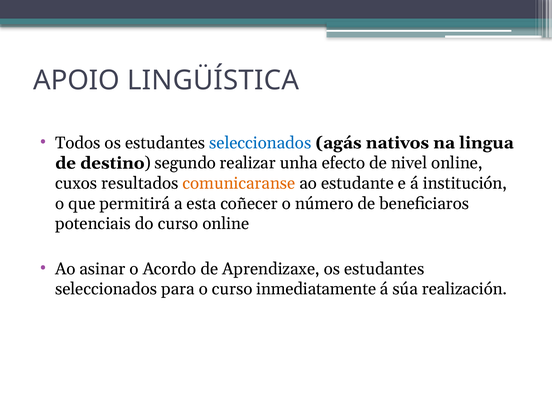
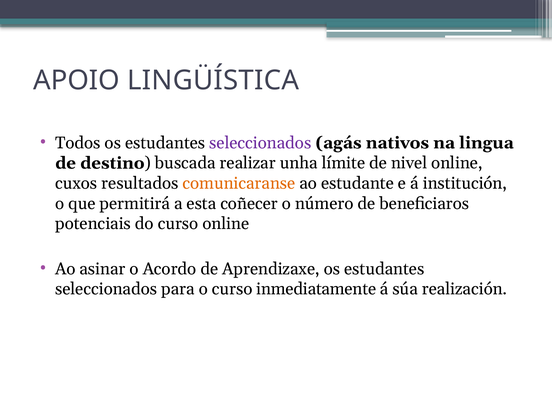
seleccionados colour: blue -> purple (260, 143)
segundo: segundo -> buscada (185, 163)
efecto: efecto -> límite (343, 163)
